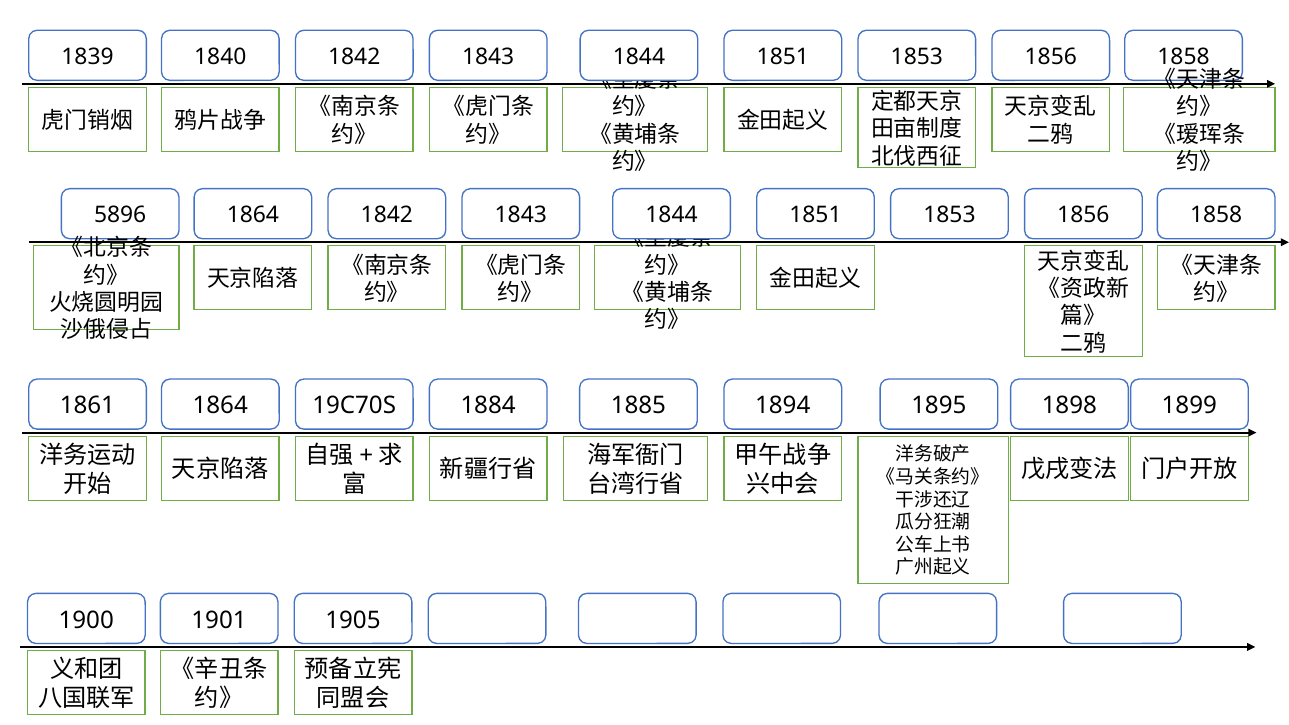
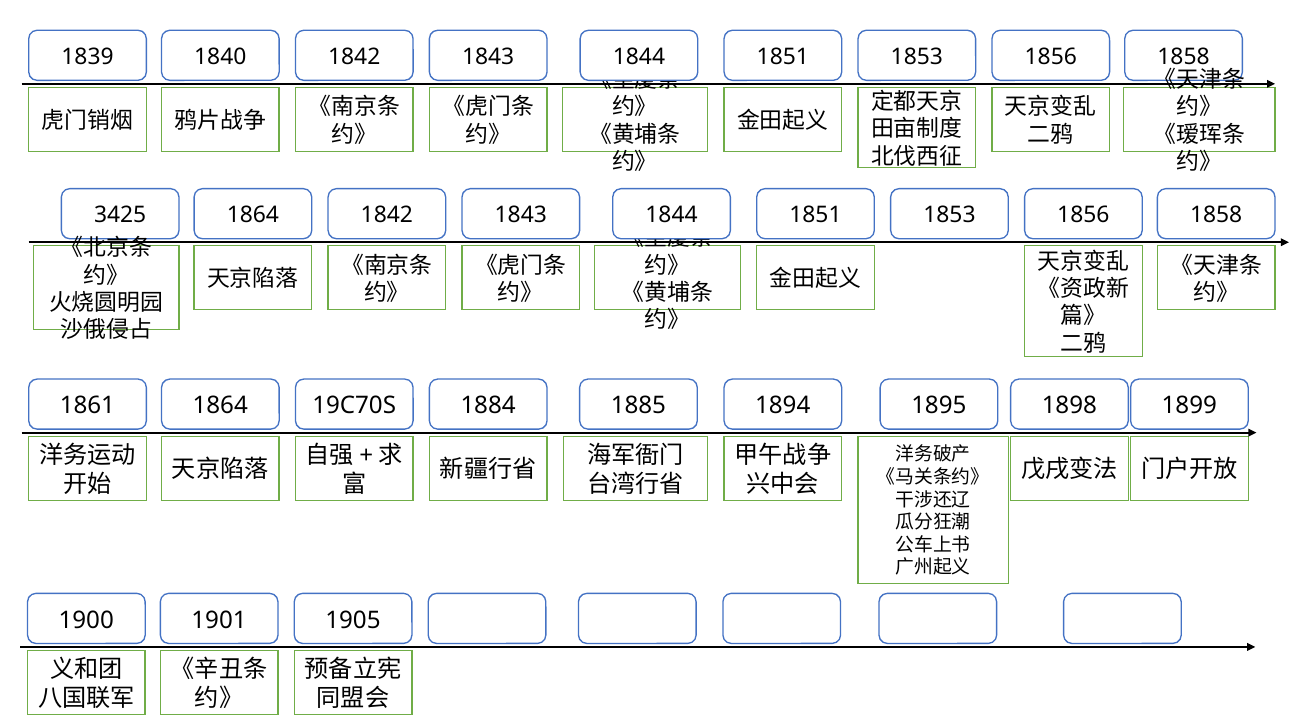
5896: 5896 -> 3425 (120, 215)
